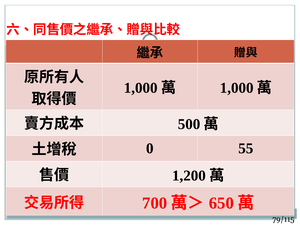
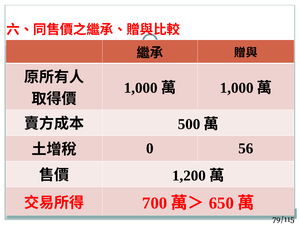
55: 55 -> 56 (246, 148)
